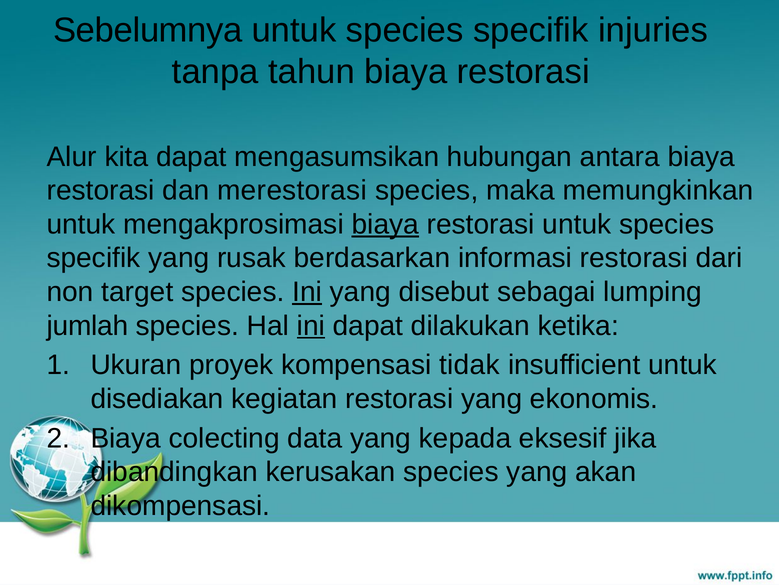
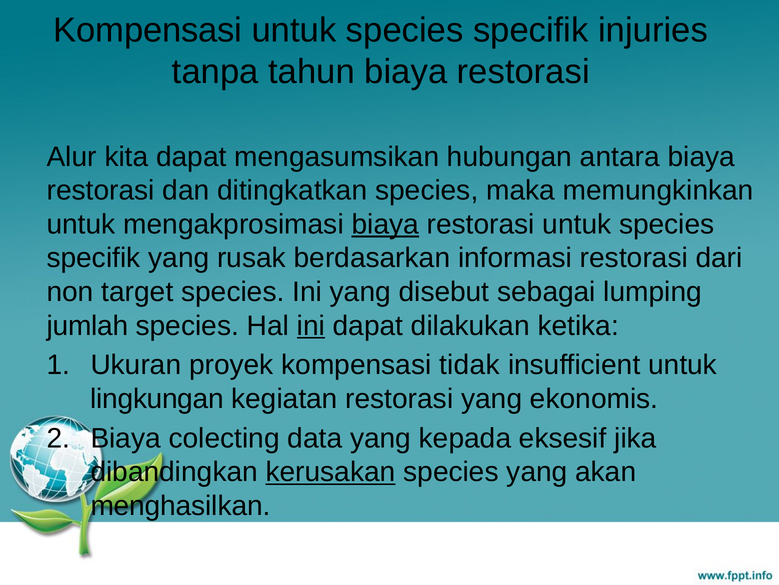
Sebelumnya: Sebelumnya -> Kompensasi (148, 30)
merestorasi: merestorasi -> ditingkatkan (292, 190)
Ini underline: present -> none (307, 292)
disediakan: disediakan -> lingkungan (157, 398)
kerusakan underline: none -> present (331, 471)
dikompensasi: dikompensasi -> menghasilkan (180, 505)
